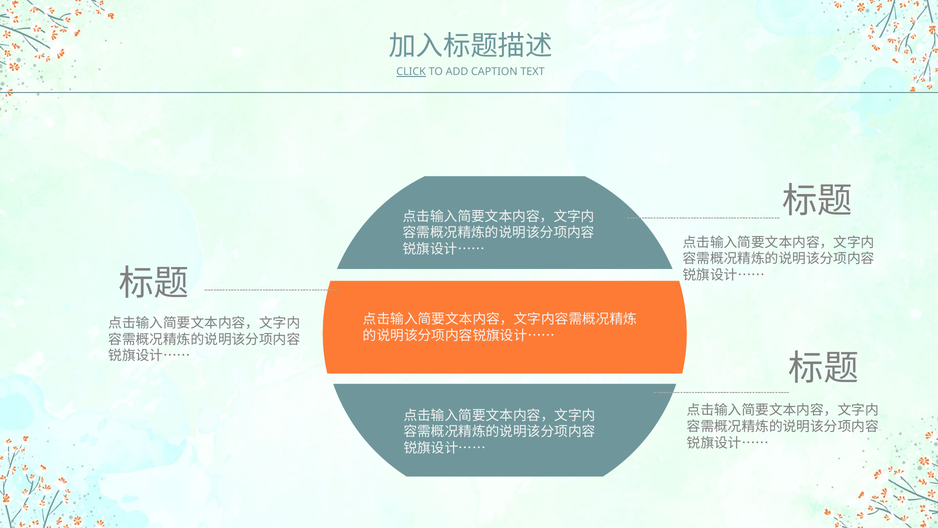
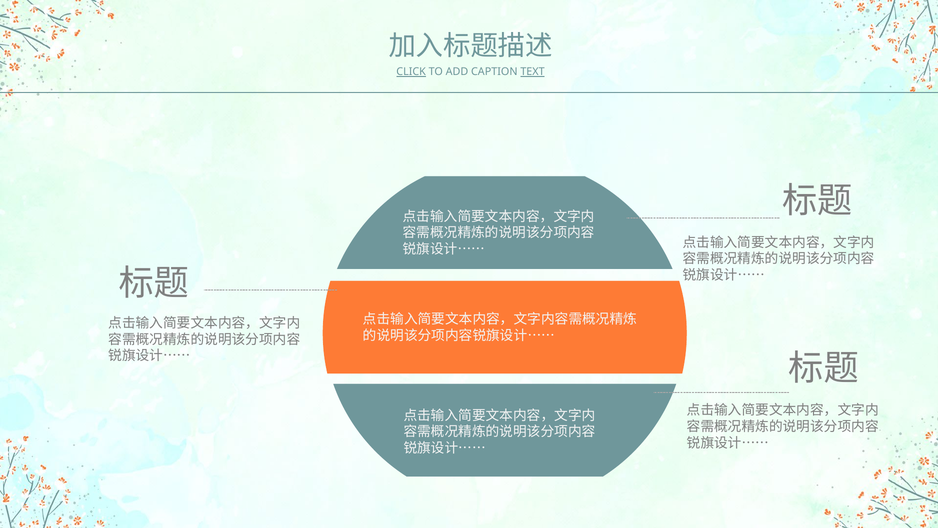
TEXT underline: none -> present (533, 72)
